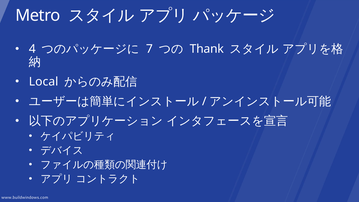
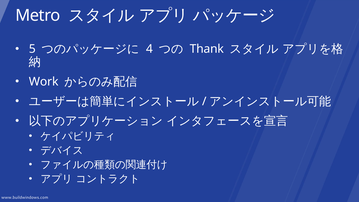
4: 4 -> 5 (32, 49)
7: 7 -> 4 (149, 49)
Local: Local -> Work (44, 82)
